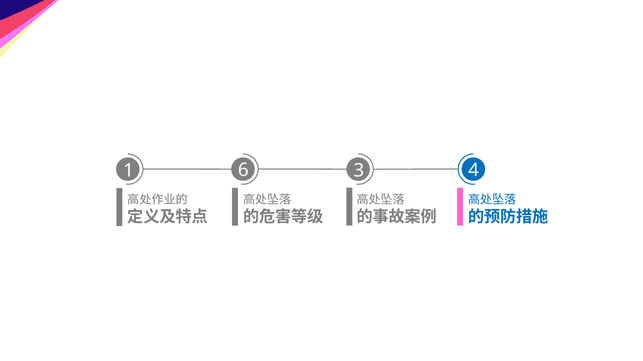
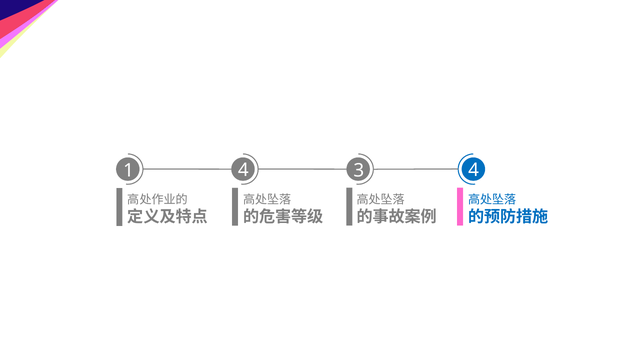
1 6: 6 -> 4 (243, 170)
